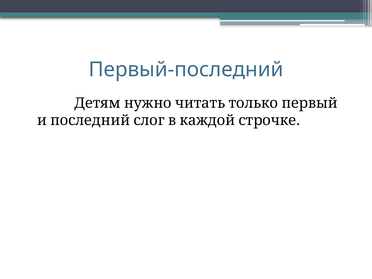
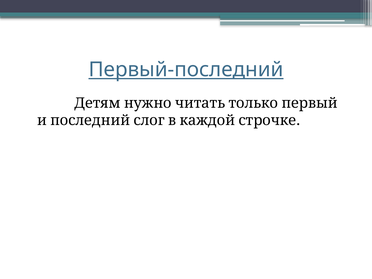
Первый-последний underline: none -> present (186, 70)
